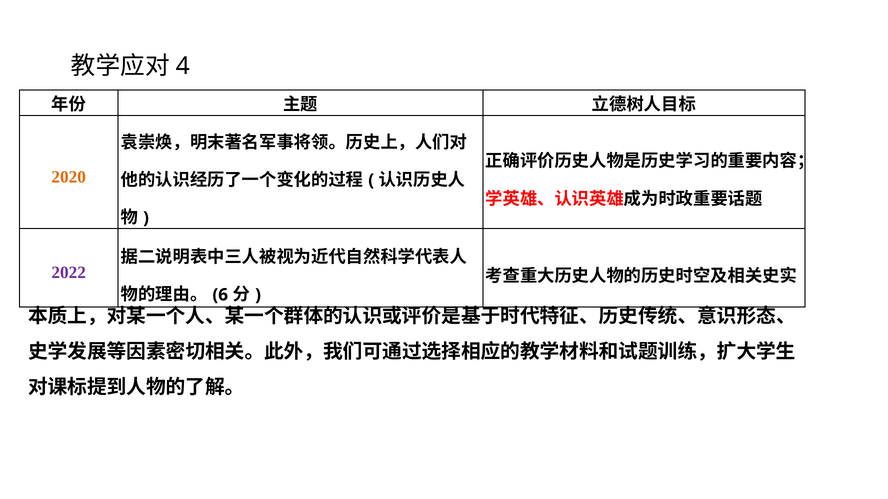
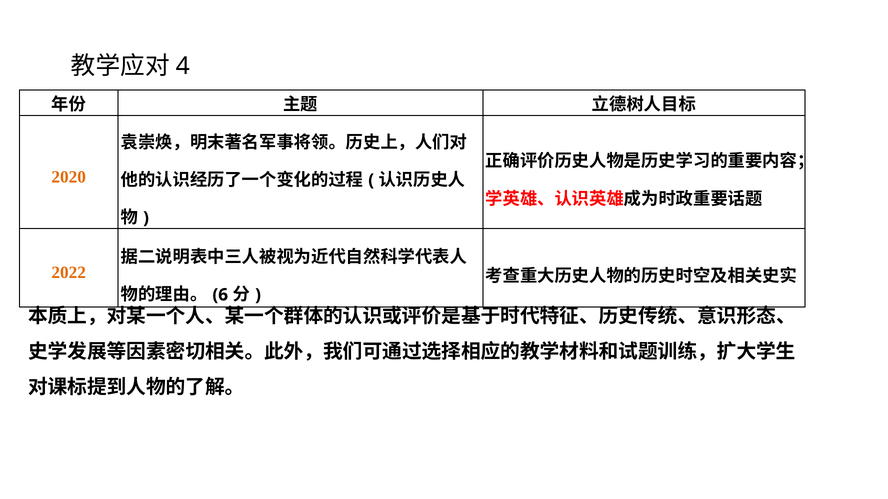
2022 colour: purple -> orange (69, 273)
